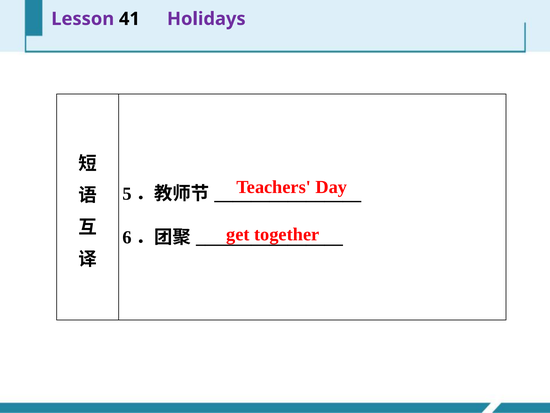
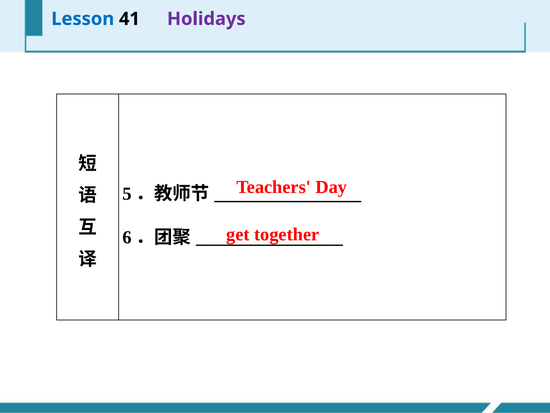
Lesson colour: purple -> blue (83, 19)
